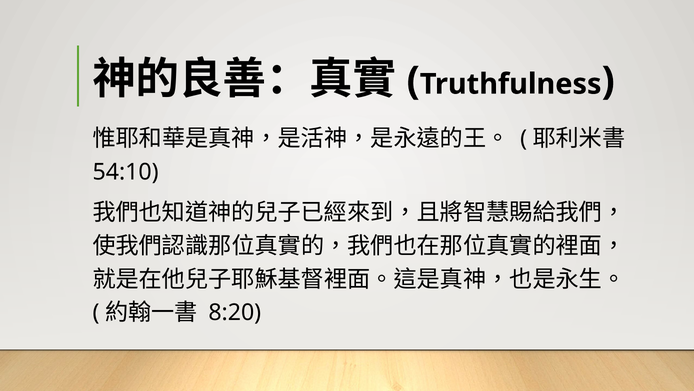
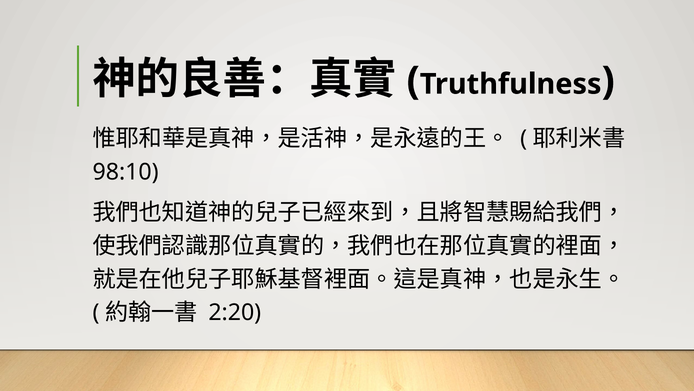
54:10: 54:10 -> 98:10 (126, 172)
8:20: 8:20 -> 2:20 (235, 312)
